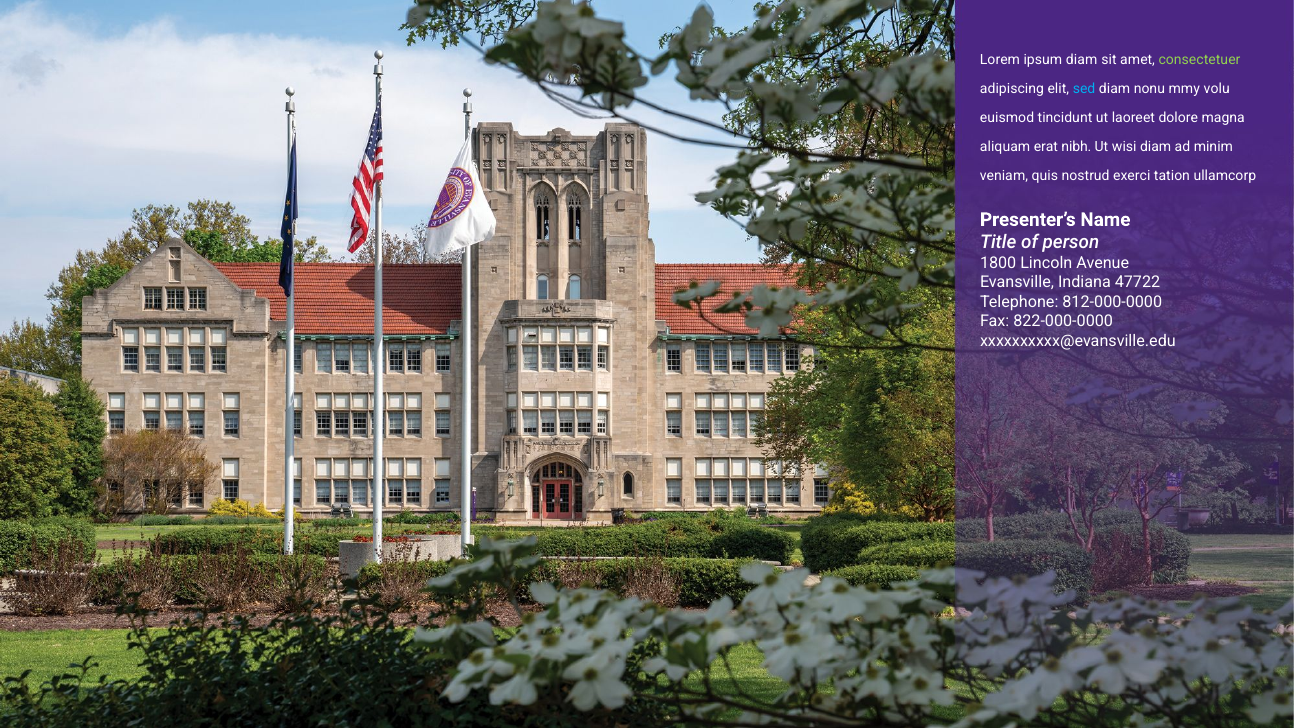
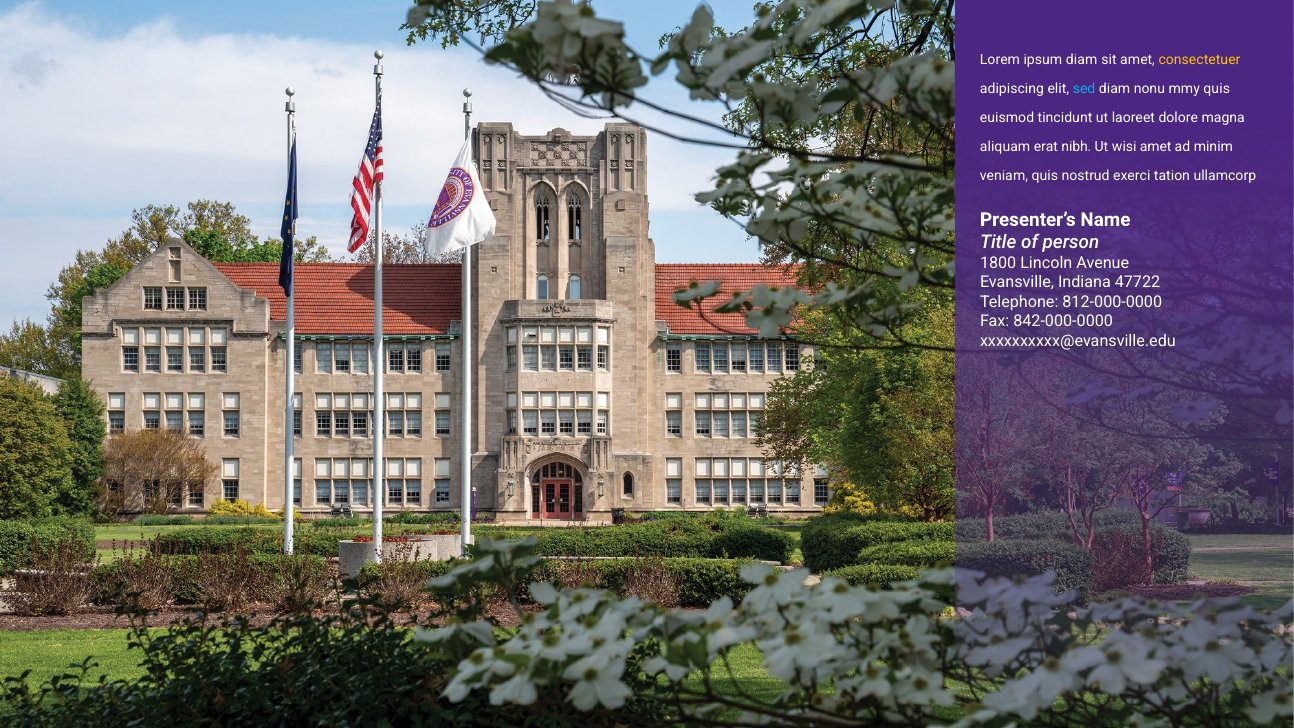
consectetuer colour: light green -> yellow (1199, 60)
mmy volu: volu -> quis (1217, 89)
wisi diam: diam -> amet (1156, 147)
822-000-0000: 822-000-0000 -> 842-000-0000 (1063, 321)
